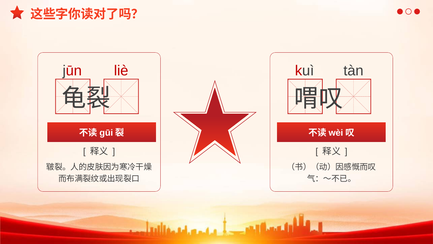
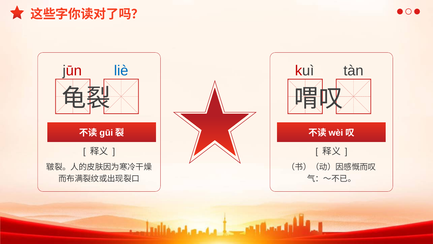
liè colour: red -> blue (121, 71)
